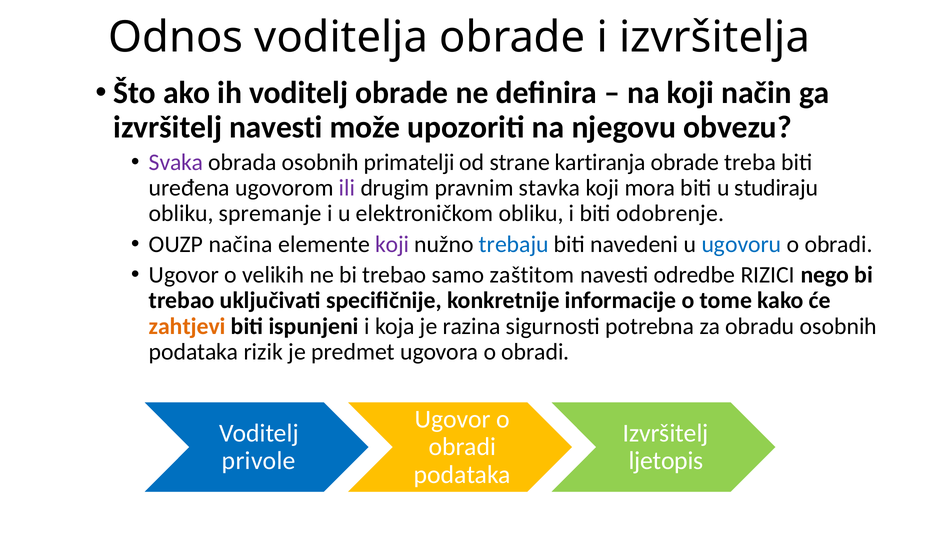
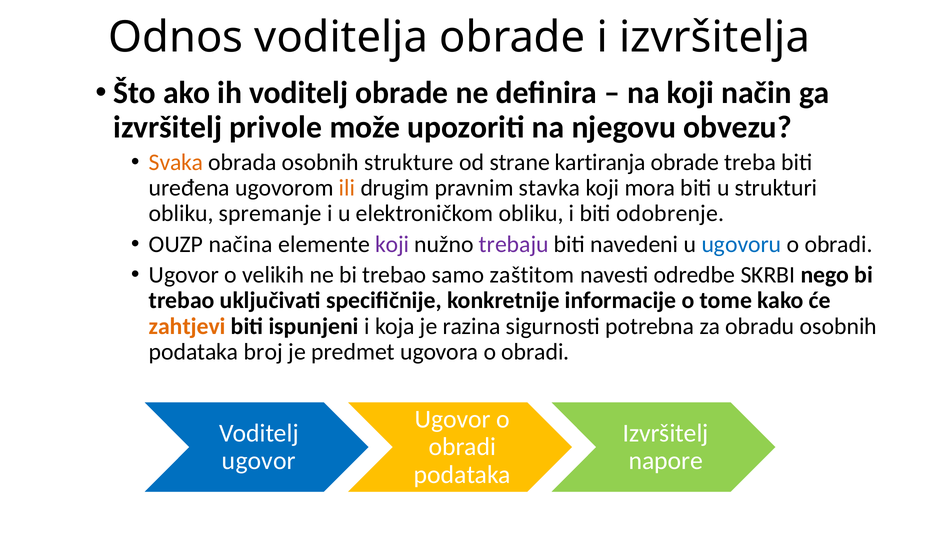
izvršitelj navesti: navesti -> privole (276, 127)
Svaka colour: purple -> orange (176, 162)
primatelji: primatelji -> strukture (409, 162)
ili colour: purple -> orange (347, 188)
studiraju: studiraju -> strukturi (776, 188)
trebaju colour: blue -> purple (514, 244)
RIZICI: RIZICI -> SKRBI (768, 274)
rizik: rizik -> broj (263, 351)
privole: privole -> ugovor (259, 460)
ljetopis: ljetopis -> napore (666, 460)
